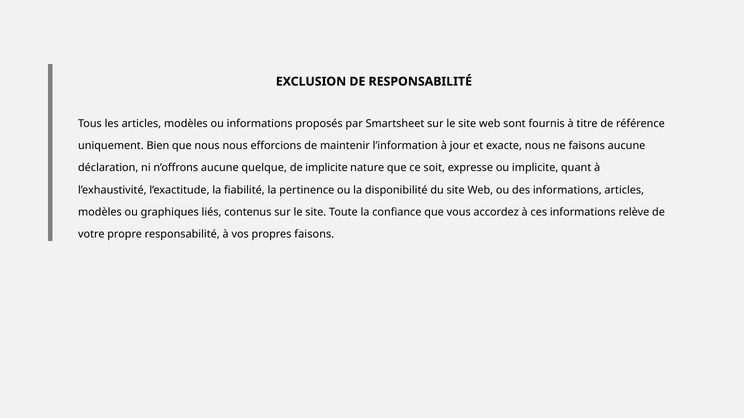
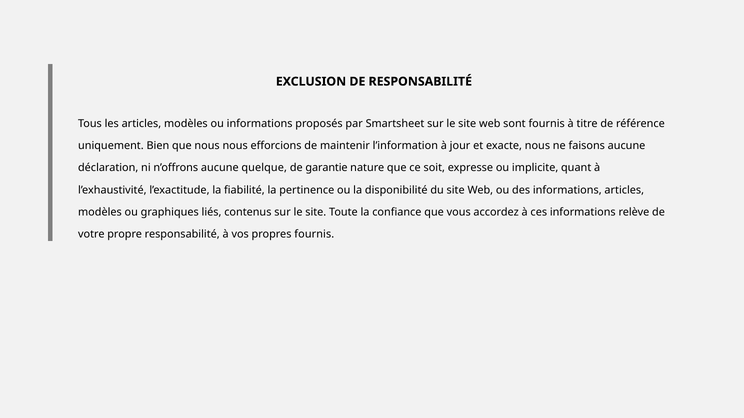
de implicite: implicite -> garantie (327, 168)
propres faisons: faisons -> fournis (314, 235)
